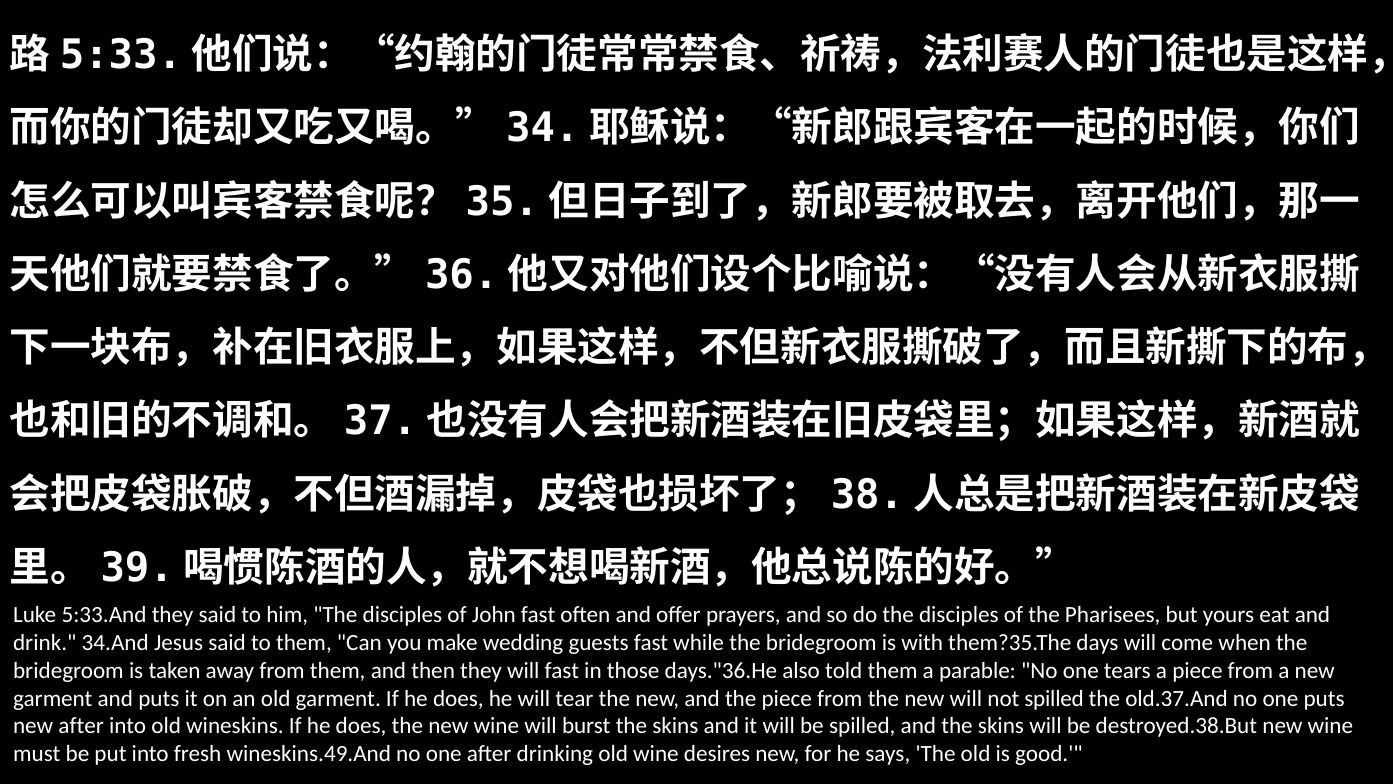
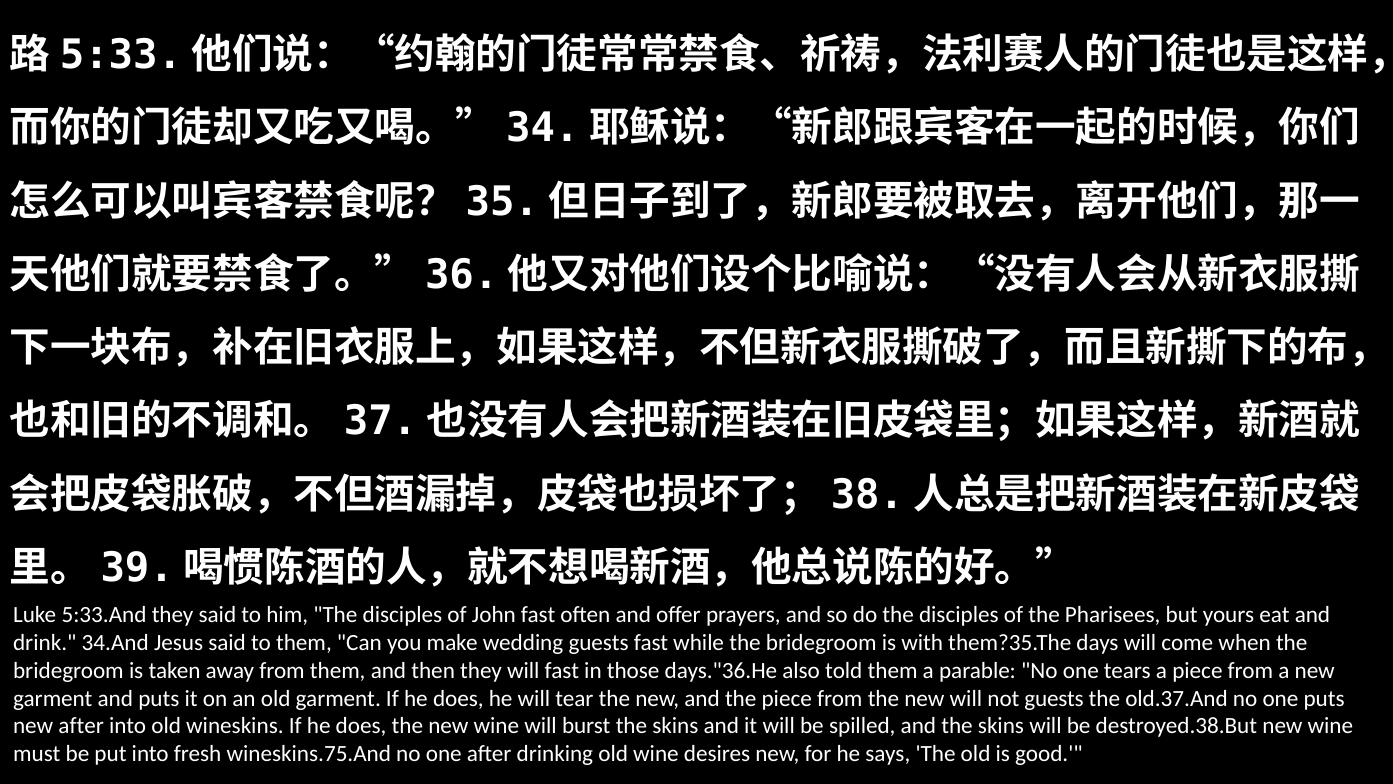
not spilled: spilled -> guests (1054, 698)
wineskins.49.And: wineskins.49.And -> wineskins.75.And (309, 754)
